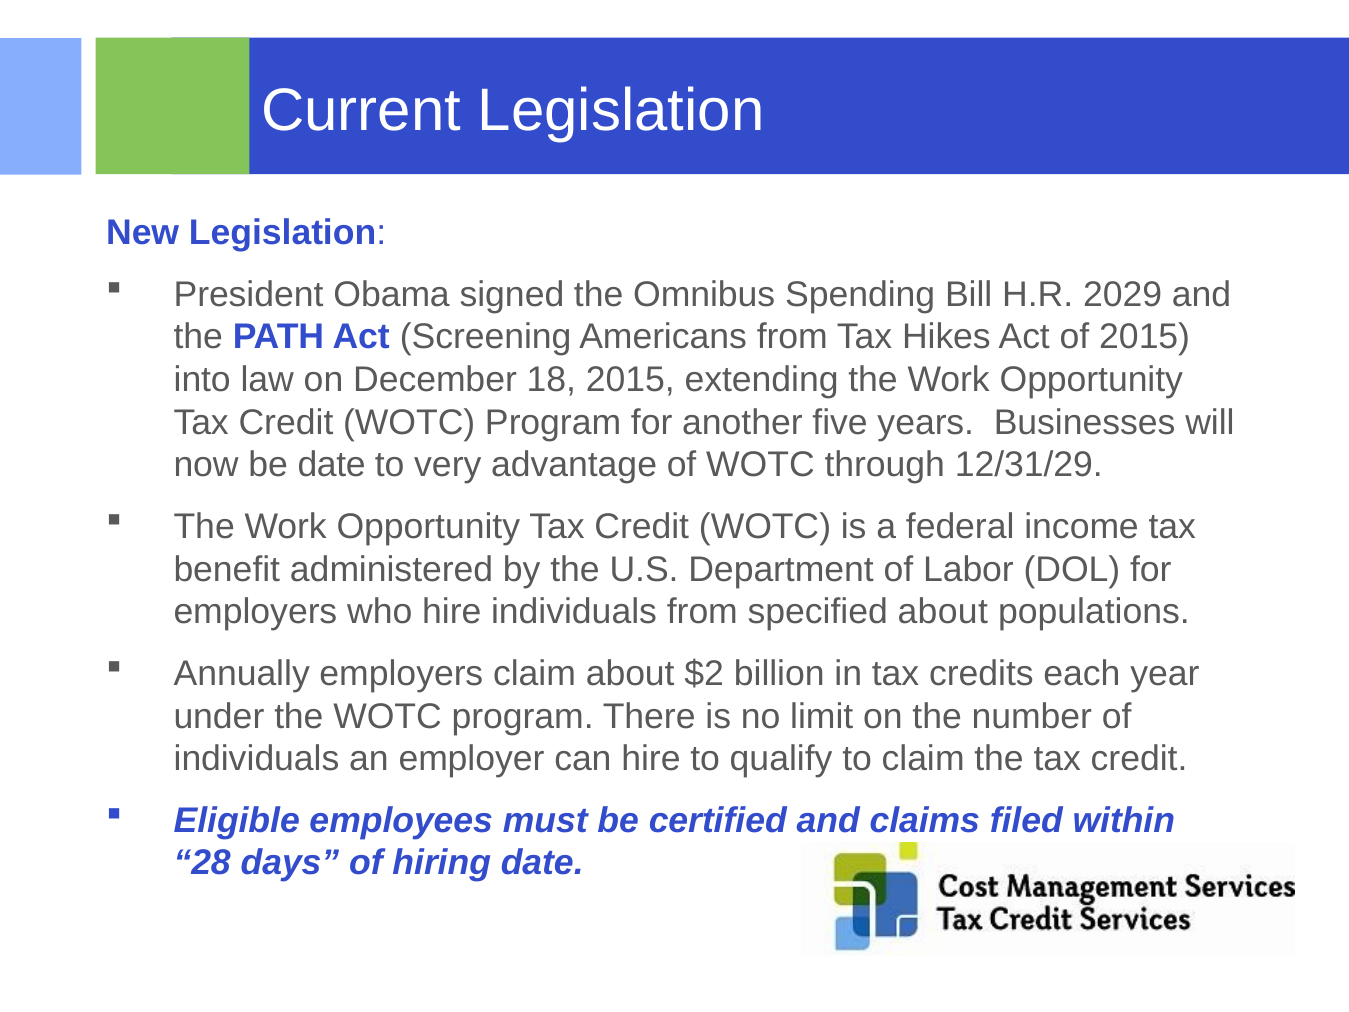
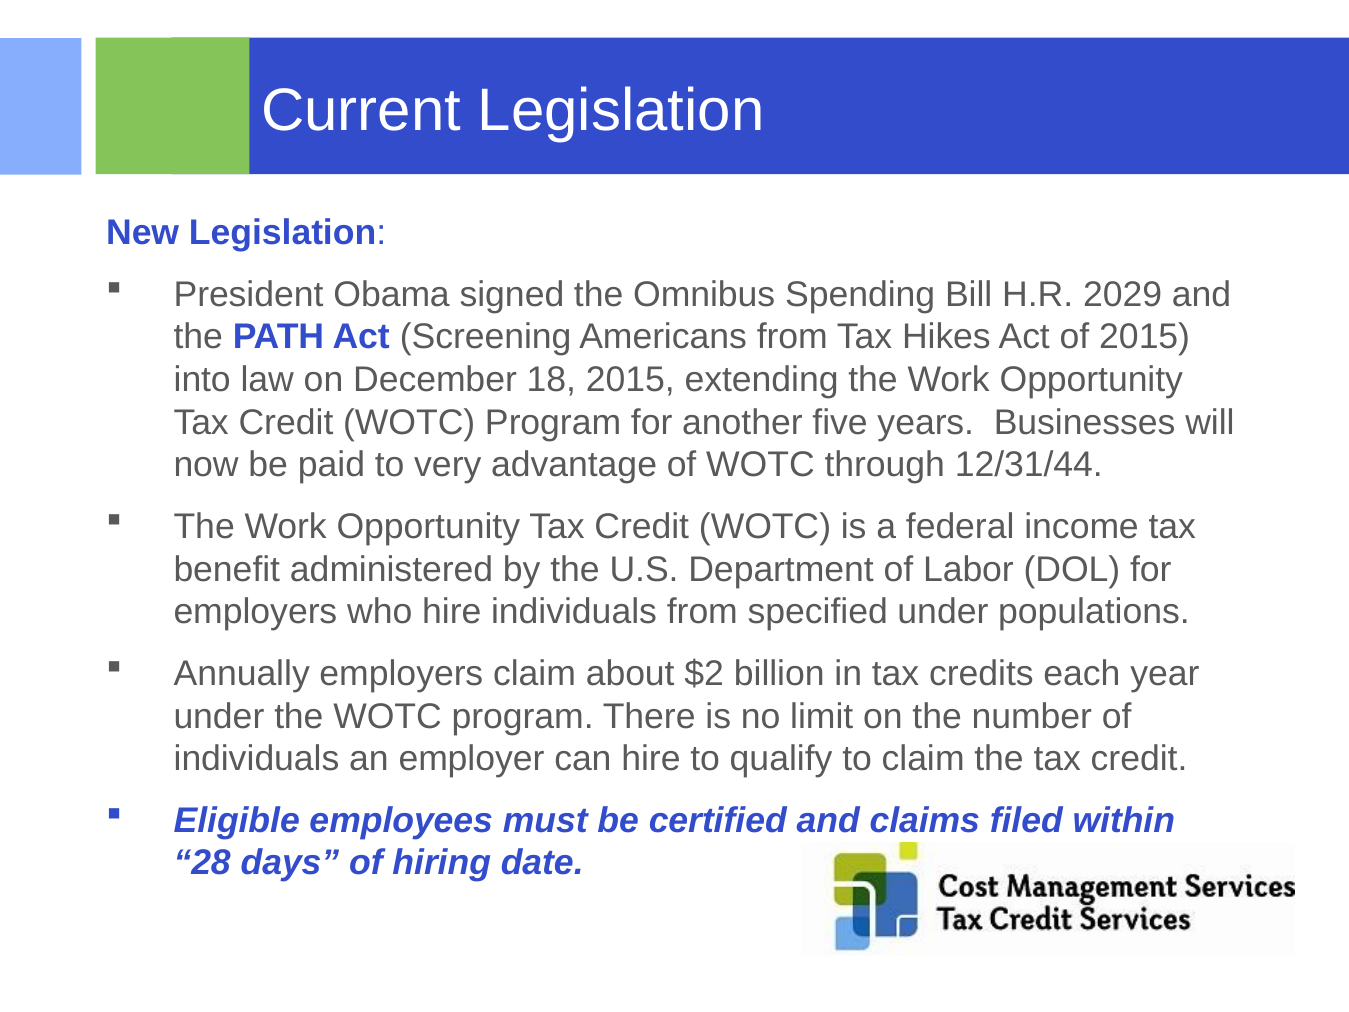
be date: date -> paid (331, 465)
12/31/29: 12/31/29 -> 12/31/44 (1029, 465)
specified about: about -> under (943, 612)
